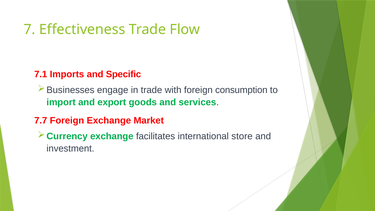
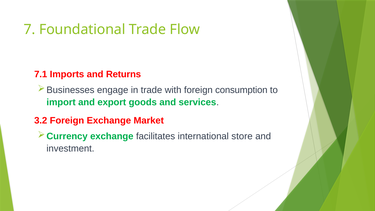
Effectiveness: Effectiveness -> Foundational (82, 30)
Specific: Specific -> Returns (124, 74)
7.7: 7.7 -> 3.2 (41, 120)
